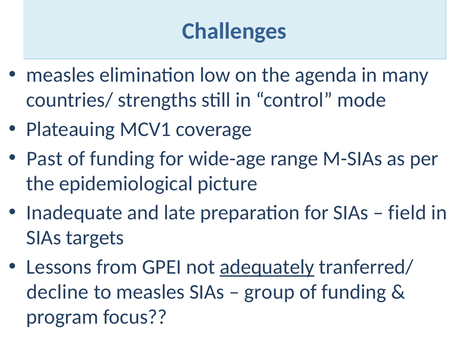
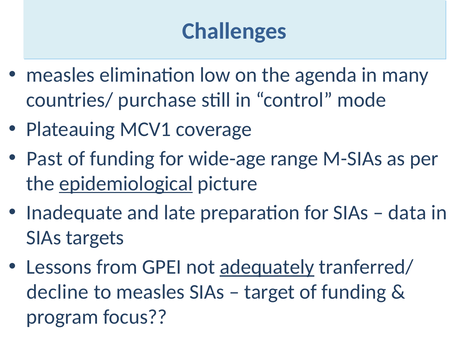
strengths: strengths -> purchase (157, 100)
epidemiological underline: none -> present (126, 183)
field: field -> data (407, 213)
group: group -> target (270, 292)
